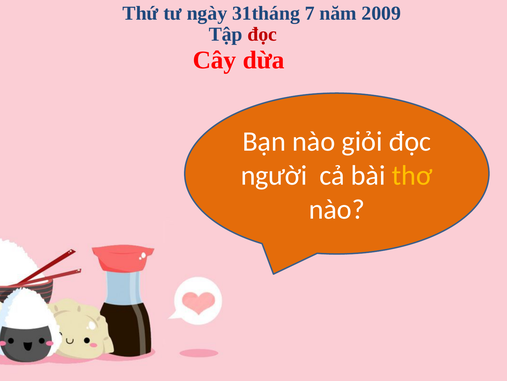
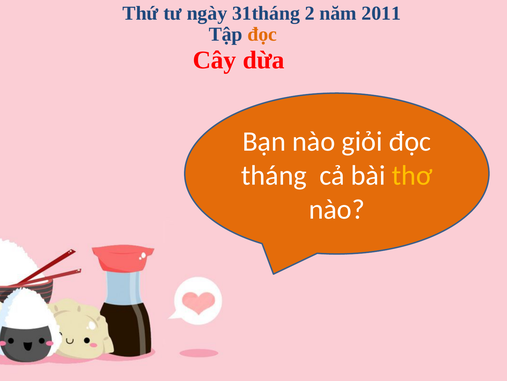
7: 7 -> 2 (310, 13)
2009: 2009 -> 2011 (381, 13)
đọc colour: red -> orange (262, 34)
người: người -> tháng (274, 175)
